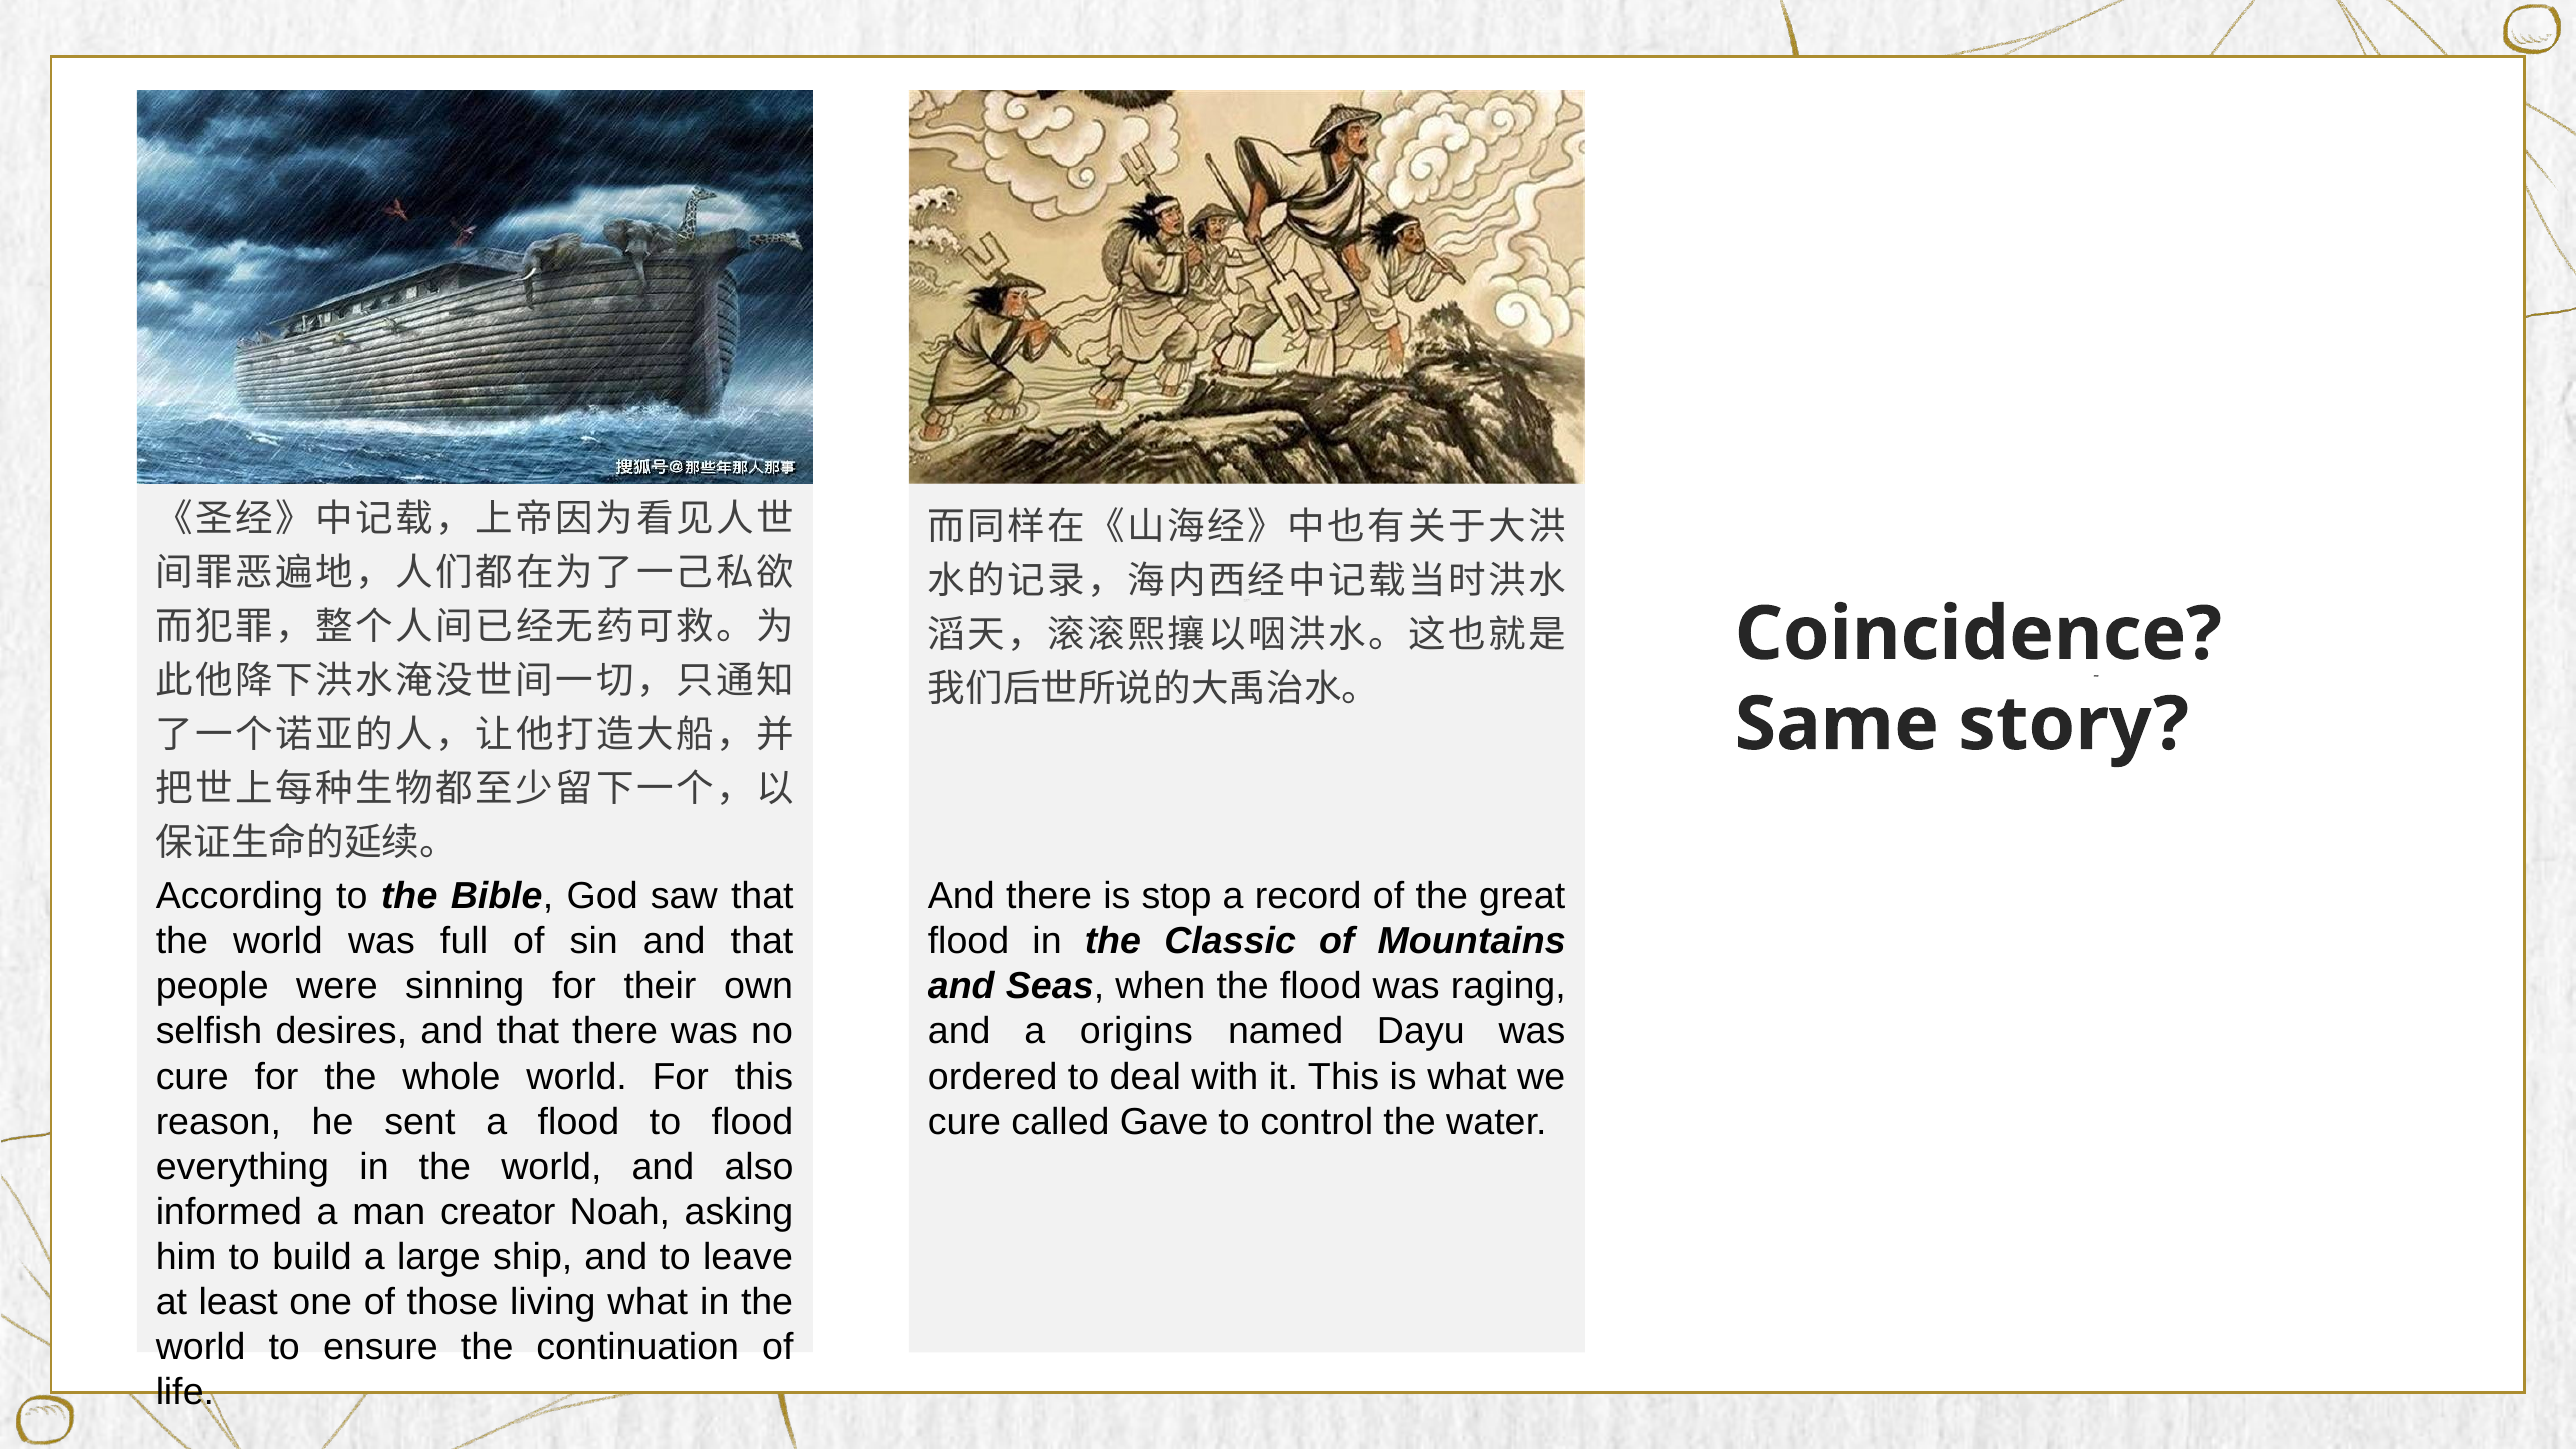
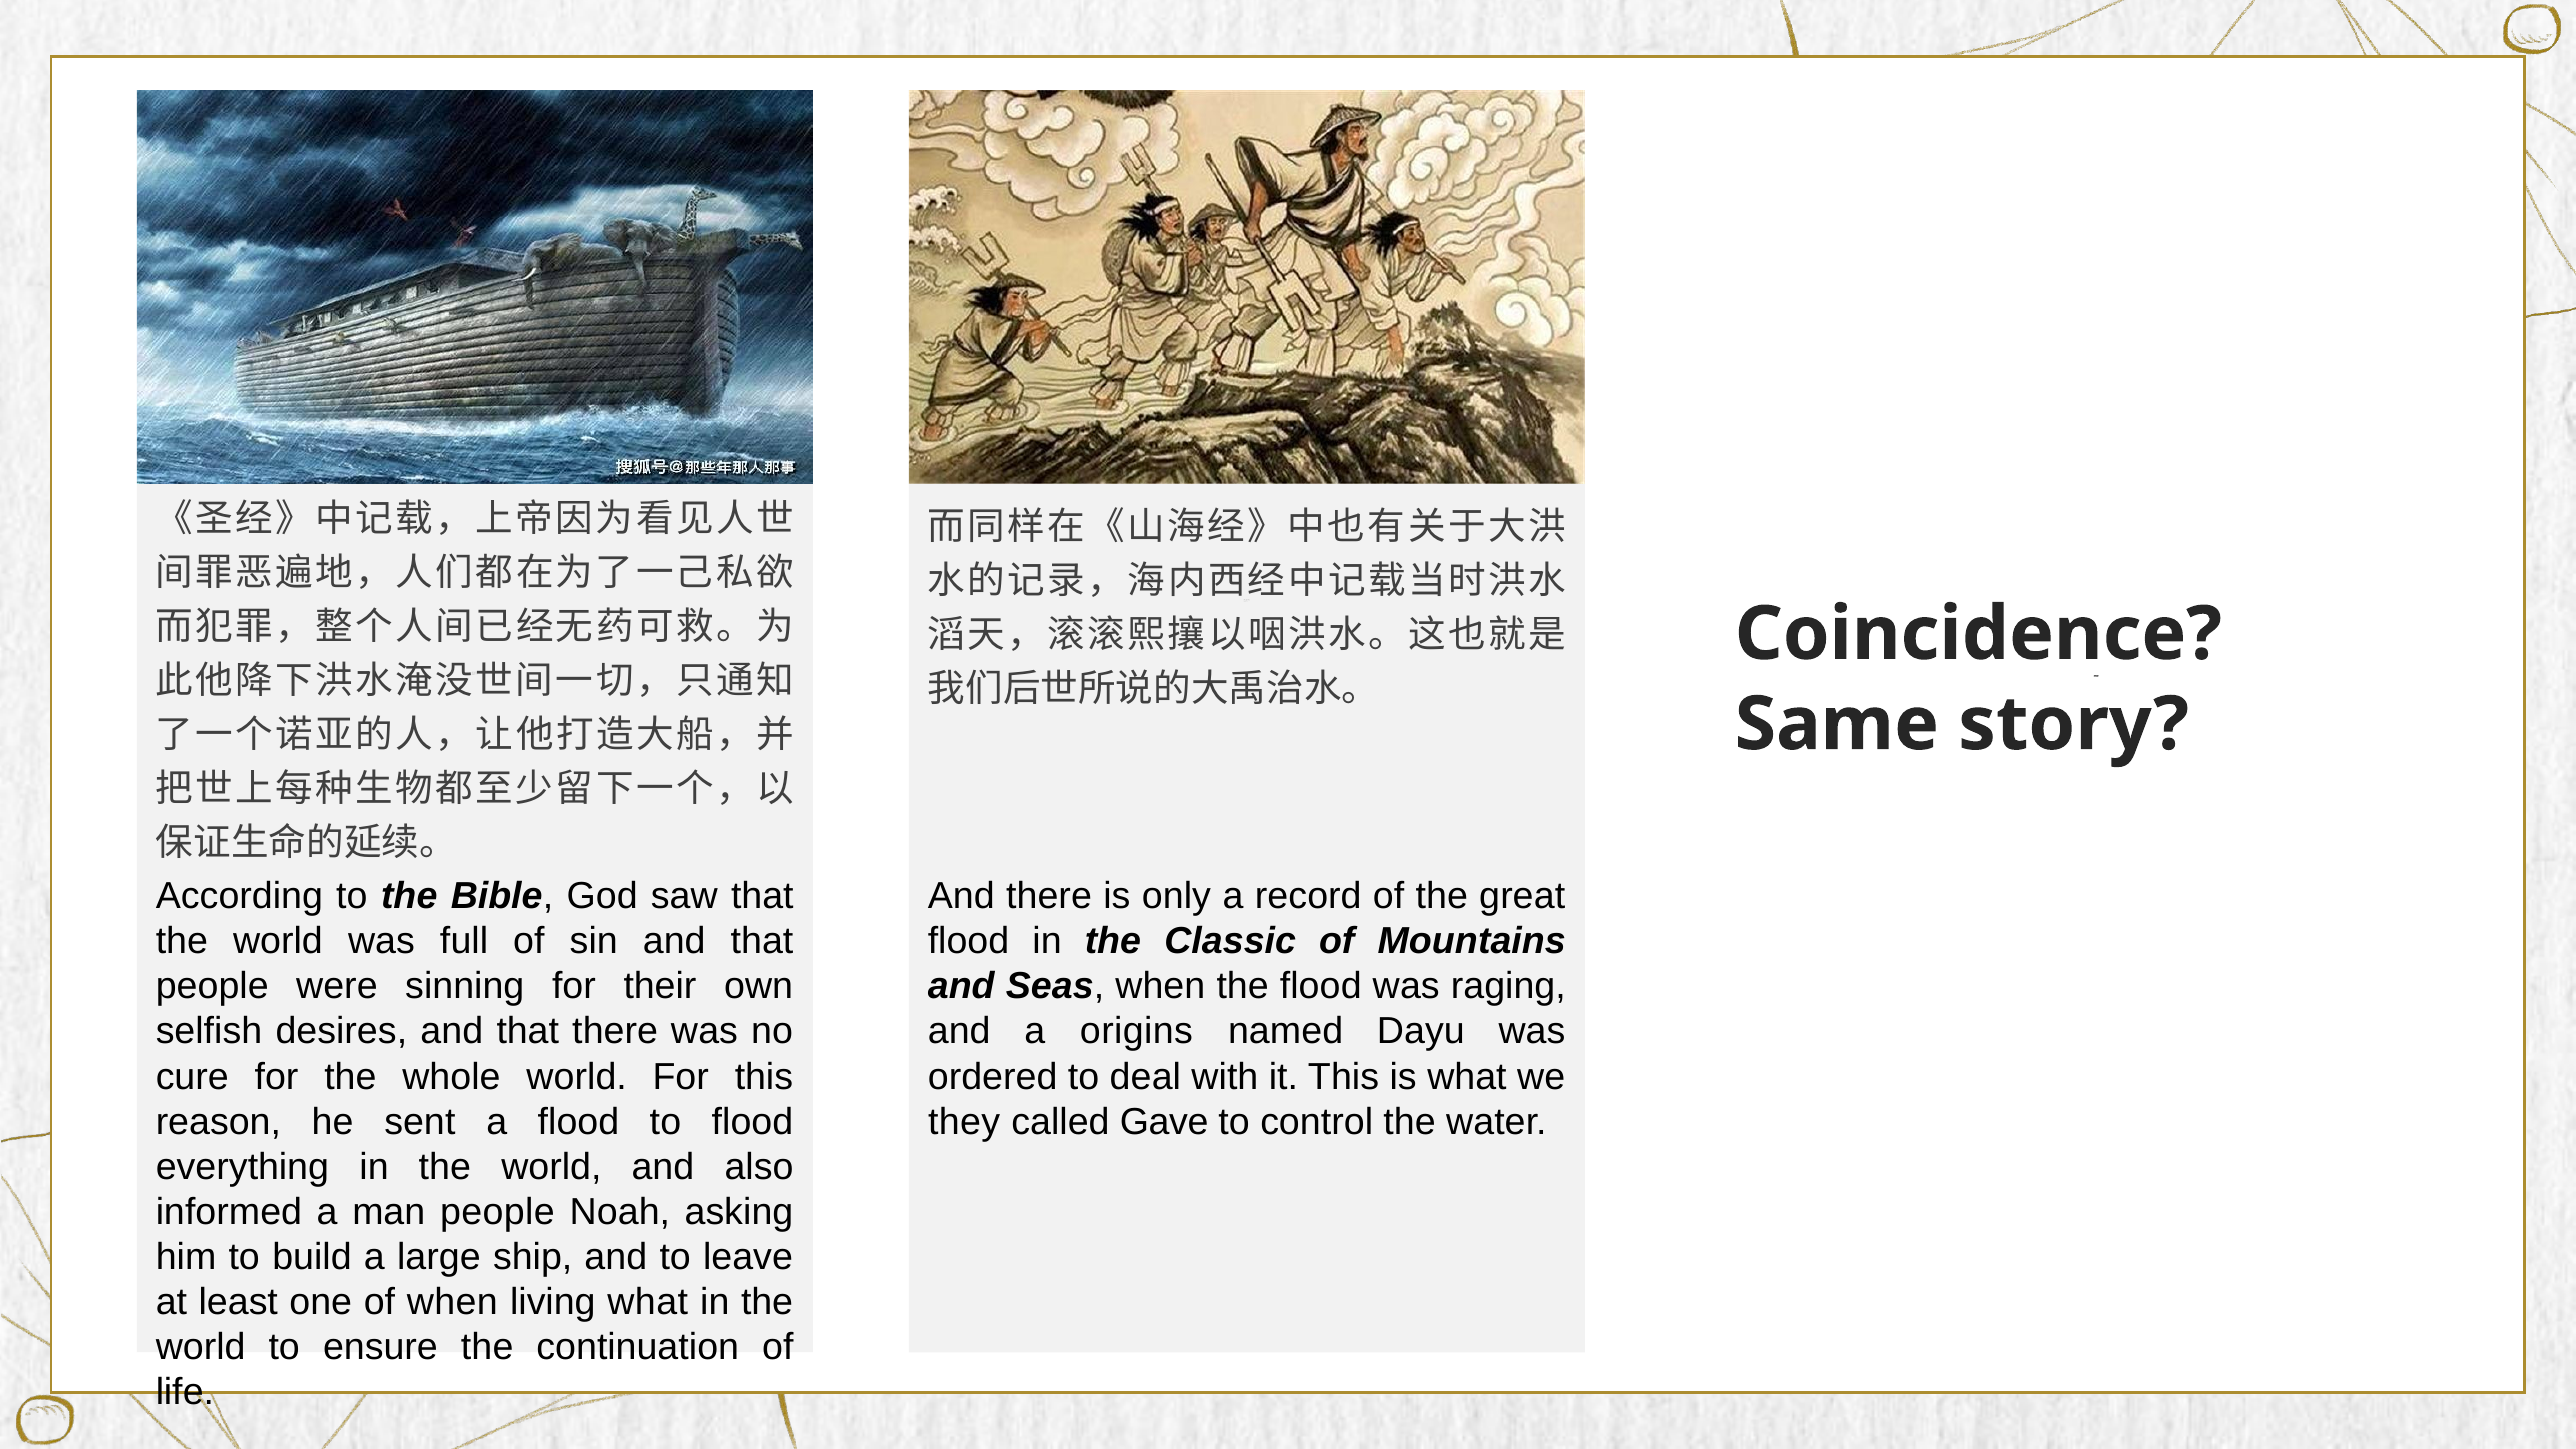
stop: stop -> only (1176, 896)
cure: cure -> they (964, 1122)
man creator: creator -> people (497, 1212)
of those: those -> when (452, 1302)
